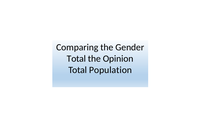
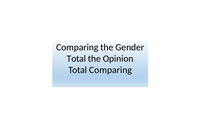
Total Population: Population -> Comparing (111, 70)
